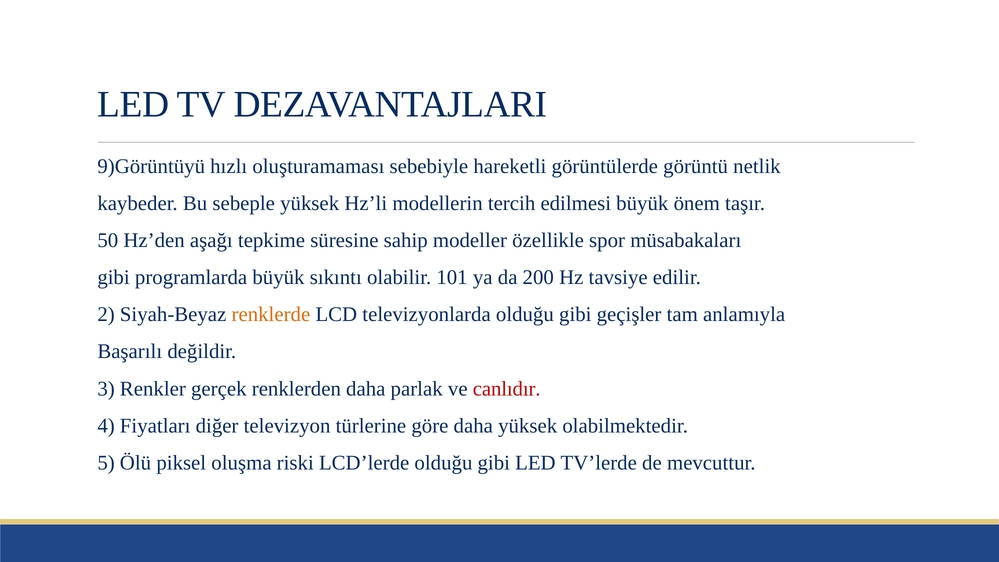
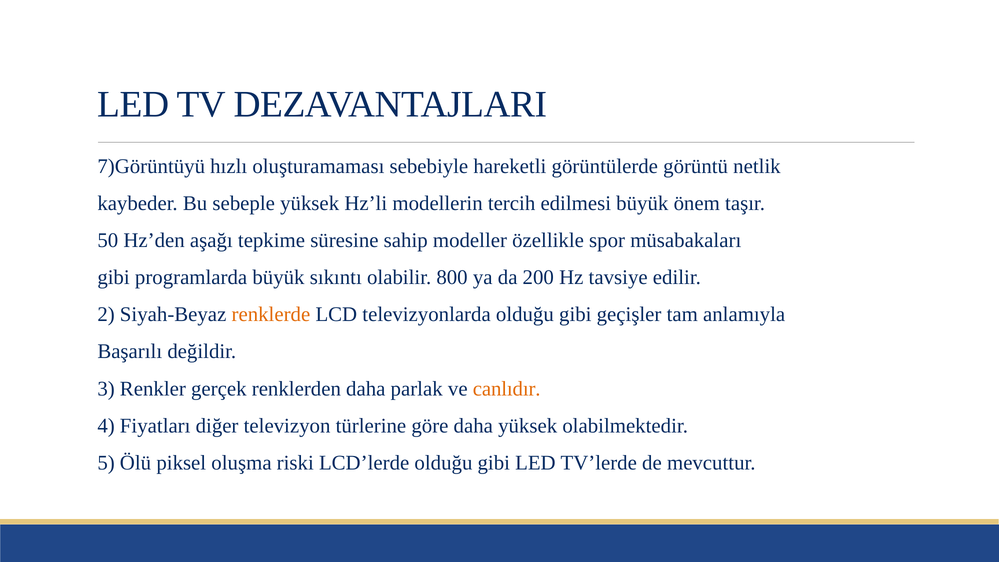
9)Görüntüyü: 9)Görüntüyü -> 7)Görüntüyü (151, 166)
101: 101 -> 800 (452, 277)
canlıdır colour: red -> orange (507, 389)
